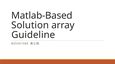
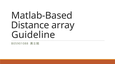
Solution: Solution -> Distance (30, 25)
